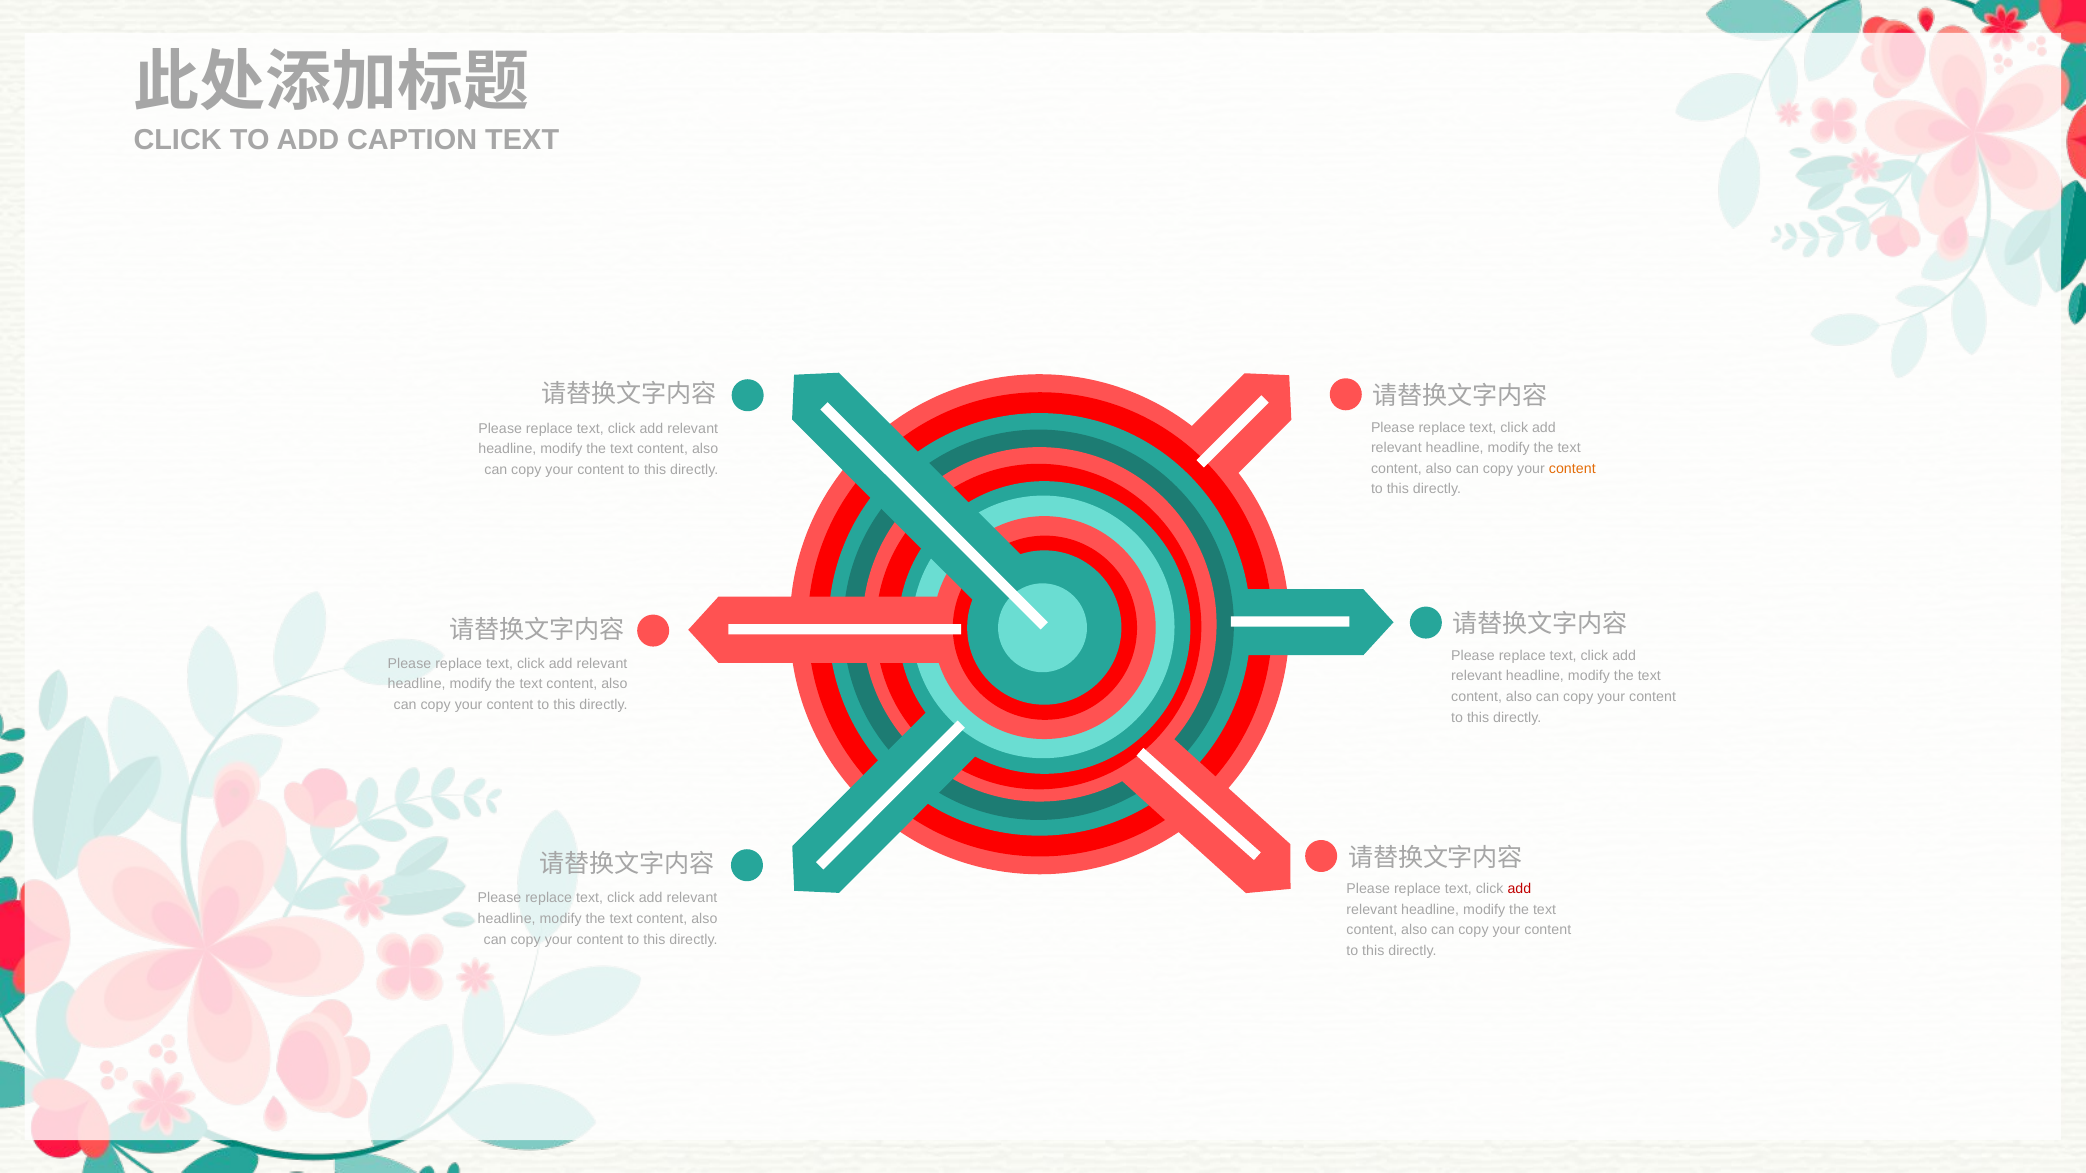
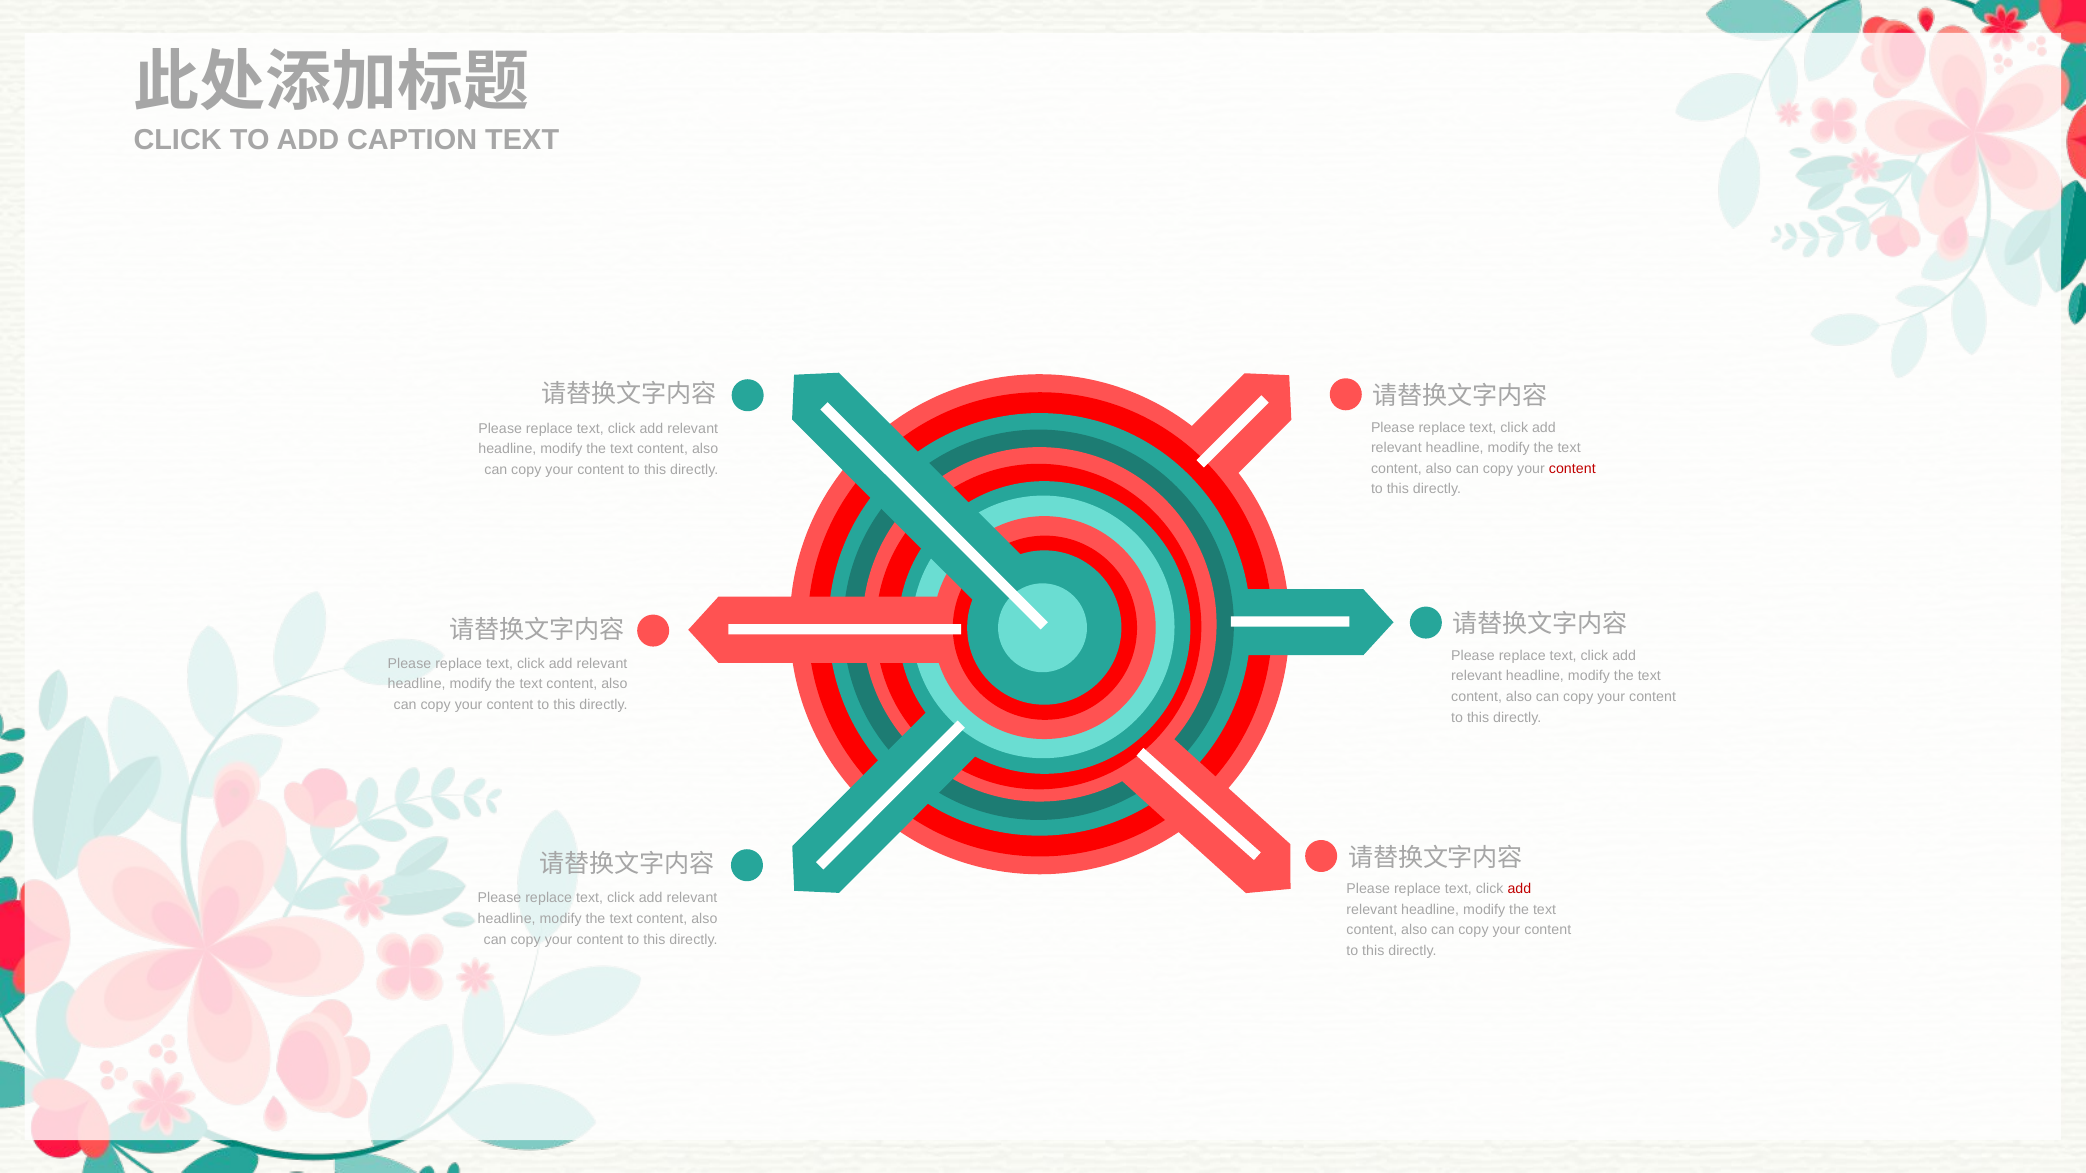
content colour: orange -> red (1572, 469)
